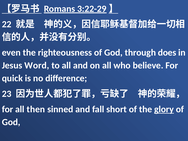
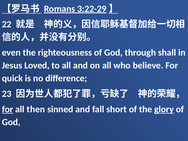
does: does -> shall (167, 53)
Word: Word -> Loved (37, 65)
for underline: none -> present (8, 109)
